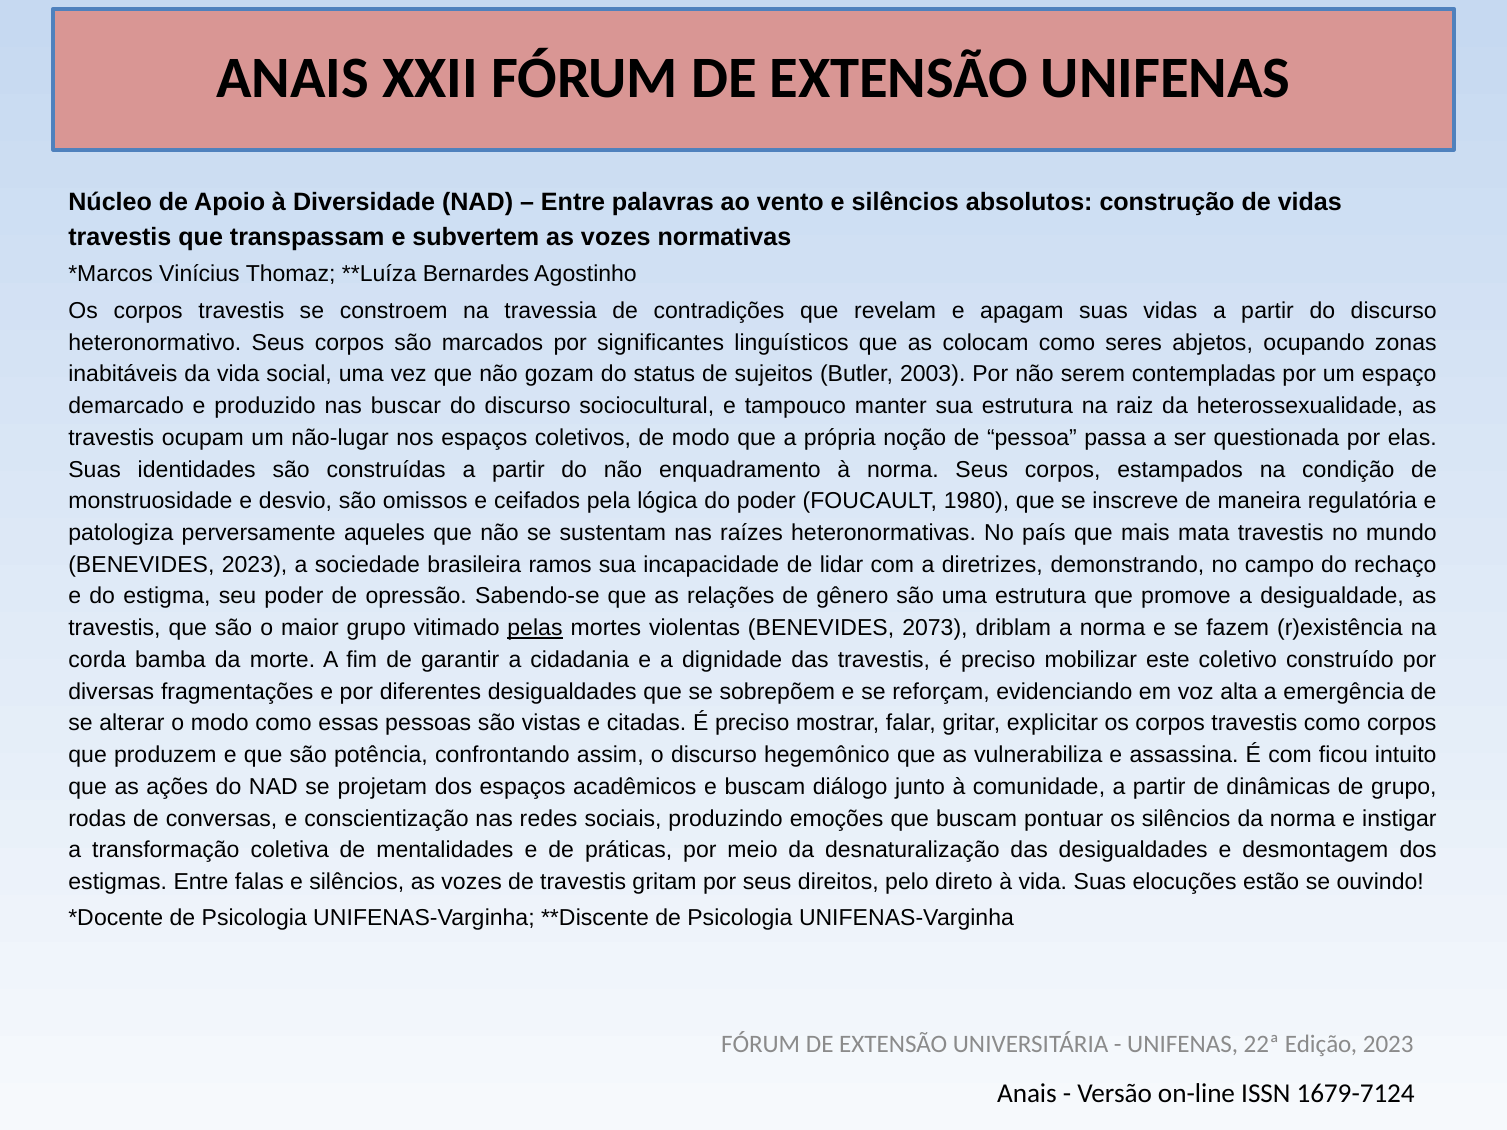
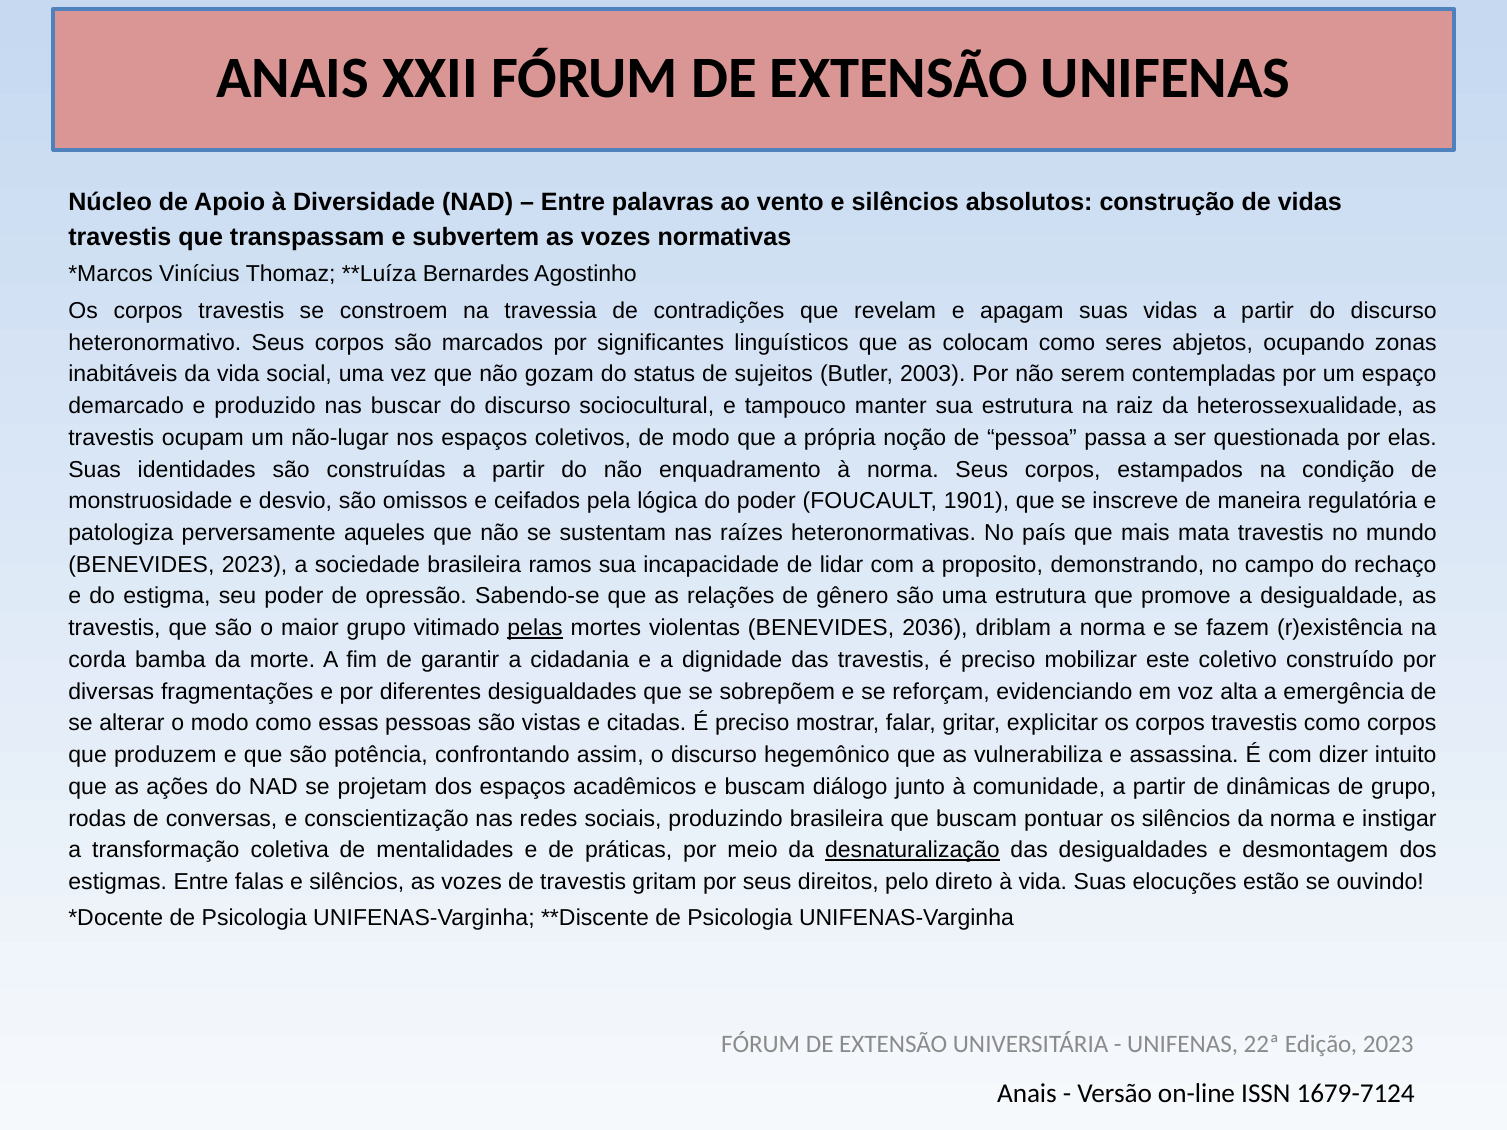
1980: 1980 -> 1901 (976, 501)
diretrizes: diretrizes -> proposito (992, 565)
2073: 2073 -> 2036 (935, 628)
ficou: ficou -> dizer (1344, 755)
produzindo emoções: emoções -> brasileira (837, 819)
desnaturalização underline: none -> present (912, 850)
